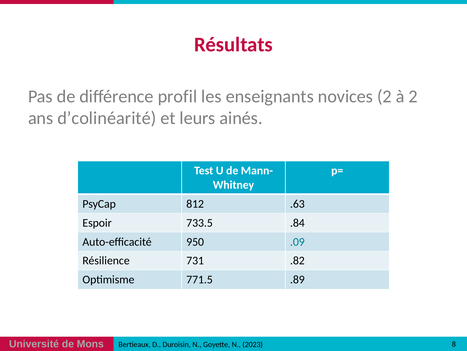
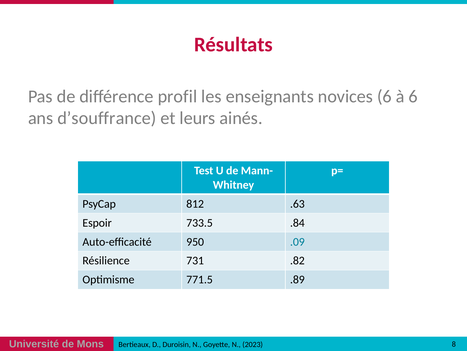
novices 2: 2 -> 6 (384, 96)
à 2: 2 -> 6 (413, 96)
d’colinéarité: d’colinéarité -> d’souffrance (107, 118)
